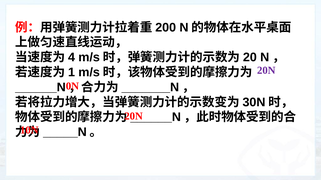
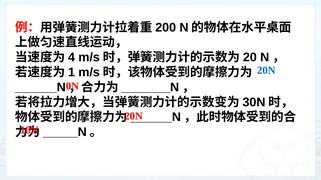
20N colour: purple -> blue (266, 71)
